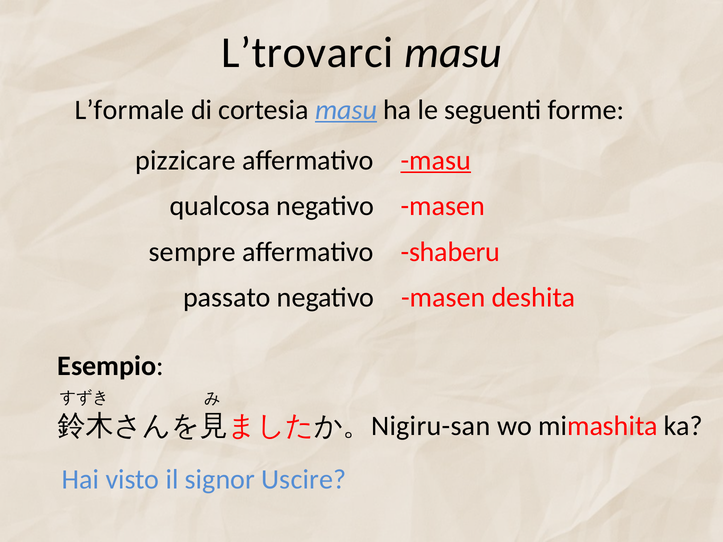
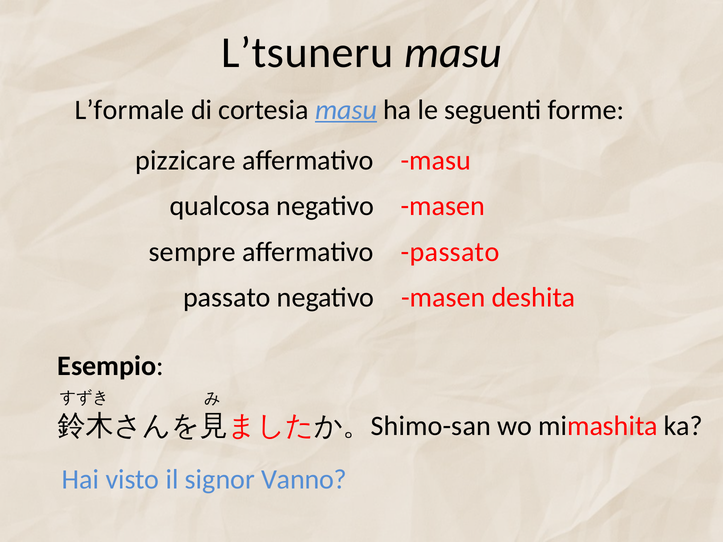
L’trovarci: L’trovarci -> L’tsuneru (307, 53)
masu underline: present -> none (436, 160)
shaberu: shaberu -> passato (450, 252)
Nigiru-san: Nigiru-san -> Shimo-san (431, 426)
Uscire: Uscire -> Vanno (304, 480)
